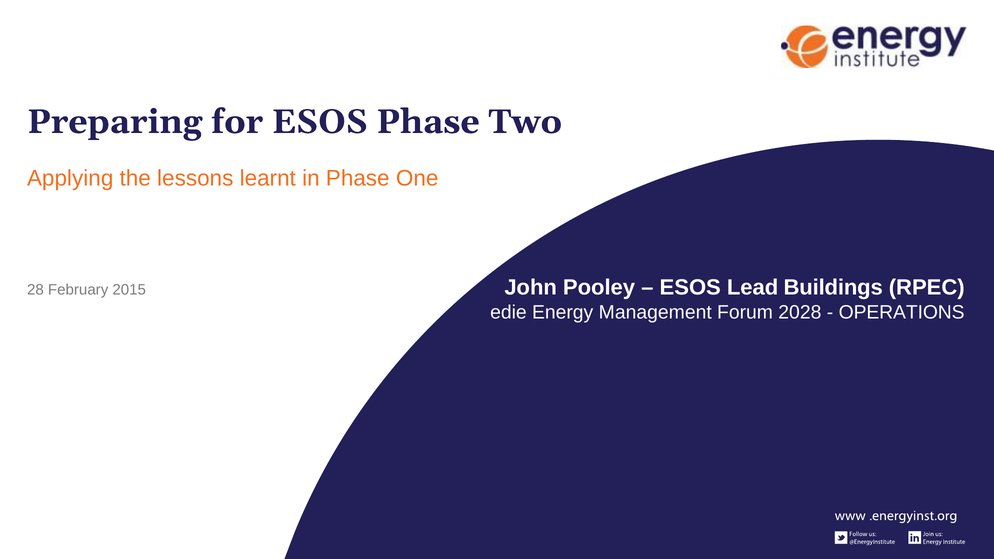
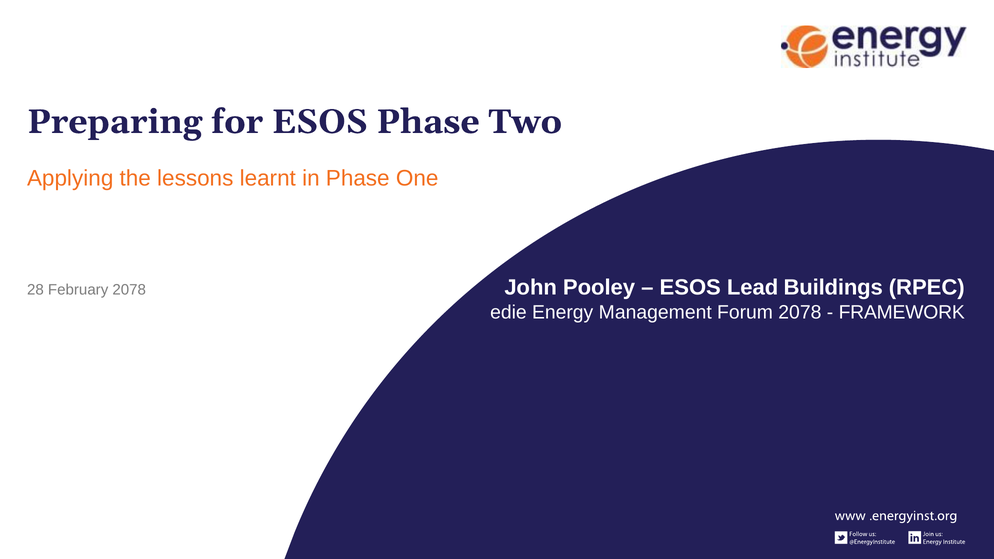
February 2015: 2015 -> 2078 (129, 290)
Forum 2028: 2028 -> 2078 (800, 312)
OPERATIONS: OPERATIONS -> FRAMEWORK (902, 312)
